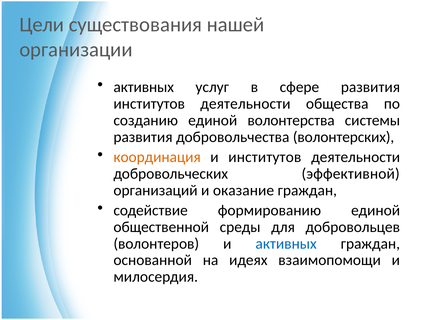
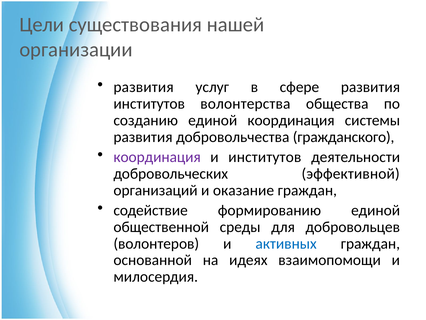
активных: активных -> развития (144, 87)
деятельности: деятельности -> волонтерства (245, 104)
единой волонтерства: волонтерства -> координация (291, 120)
волонтерских: волонтерских -> гражданского (344, 137)
координация colour: orange -> purple (157, 157)
